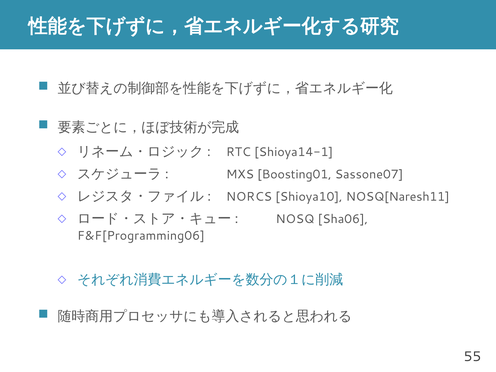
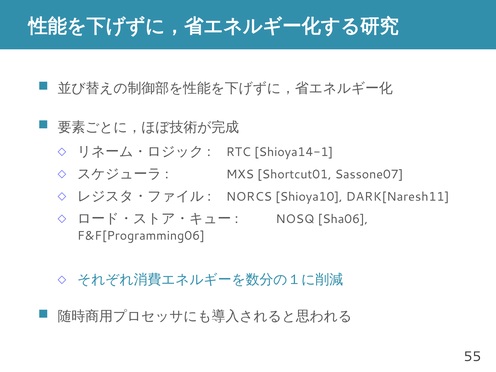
Boosting01: Boosting01 -> Shortcut01 (294, 174)
NOSQ[Naresh11: NOSQ[Naresh11 -> DARK[Naresh11 (398, 197)
